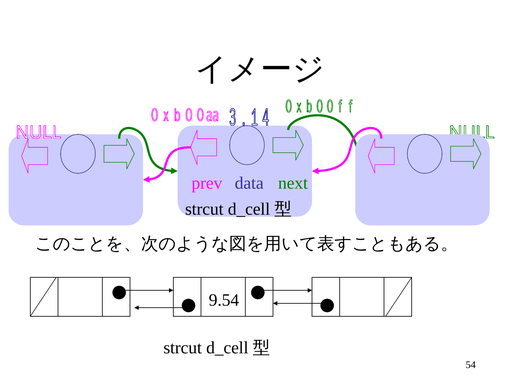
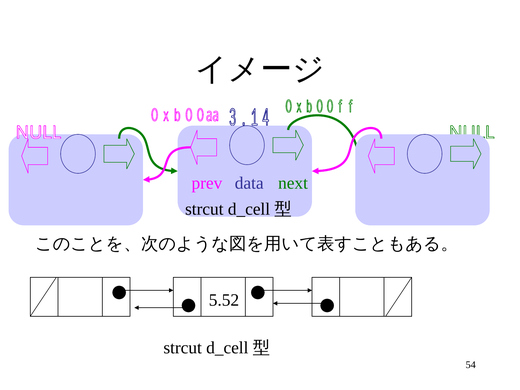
9.54: 9.54 -> 5.52 (224, 300)
